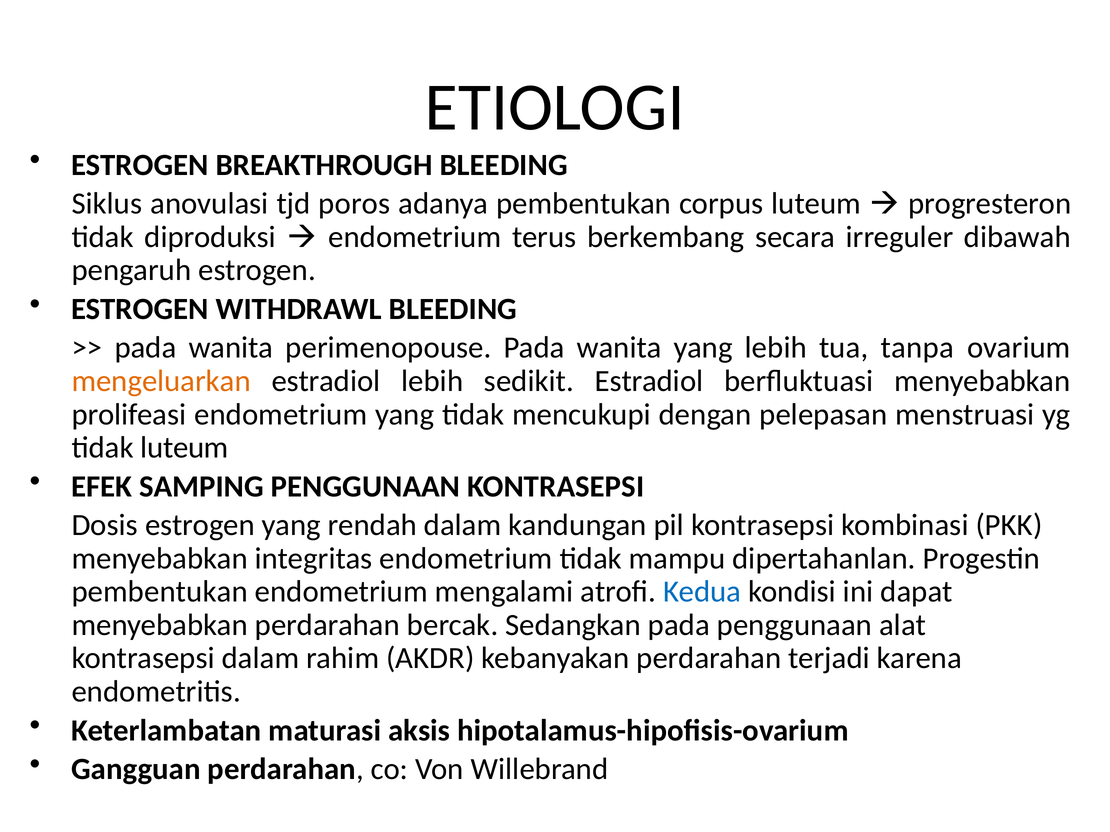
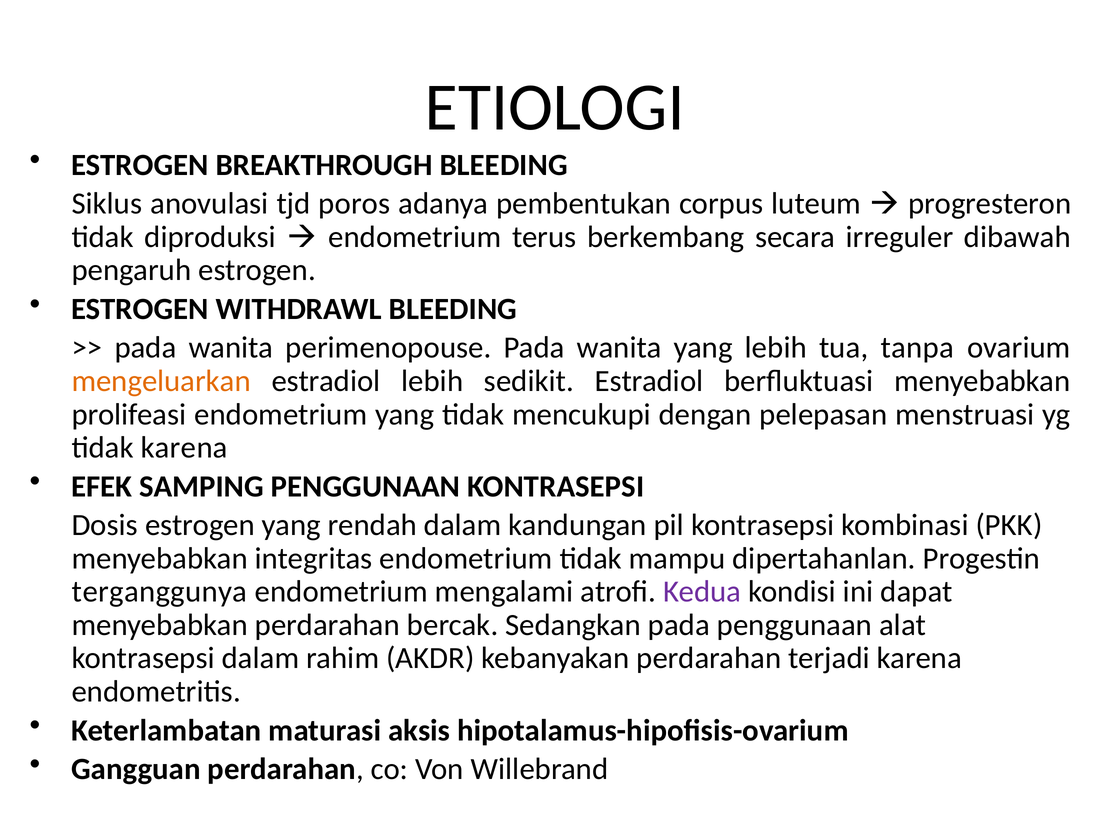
tidak luteum: luteum -> karena (184, 448)
pembentukan: pembentukan -> terganggunya (160, 592)
Kedua colour: blue -> purple (702, 592)
